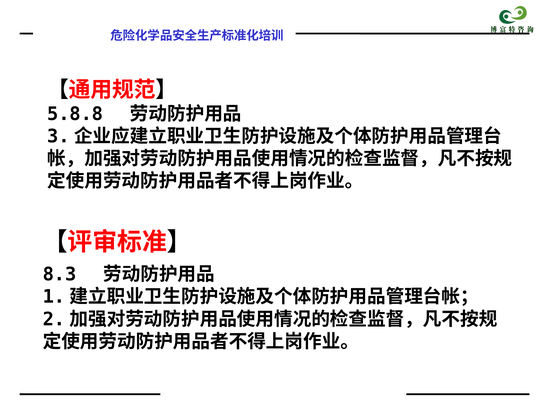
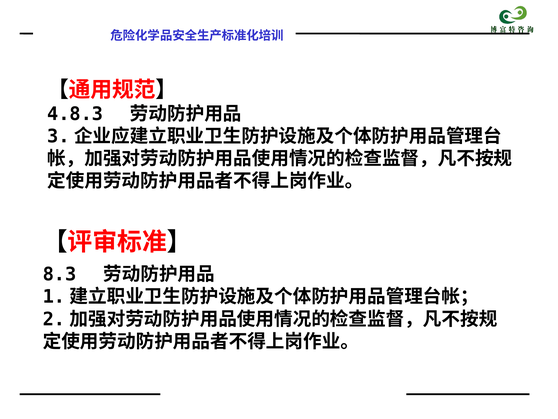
5.8.8: 5.8.8 -> 4.8.3 (75, 114)
